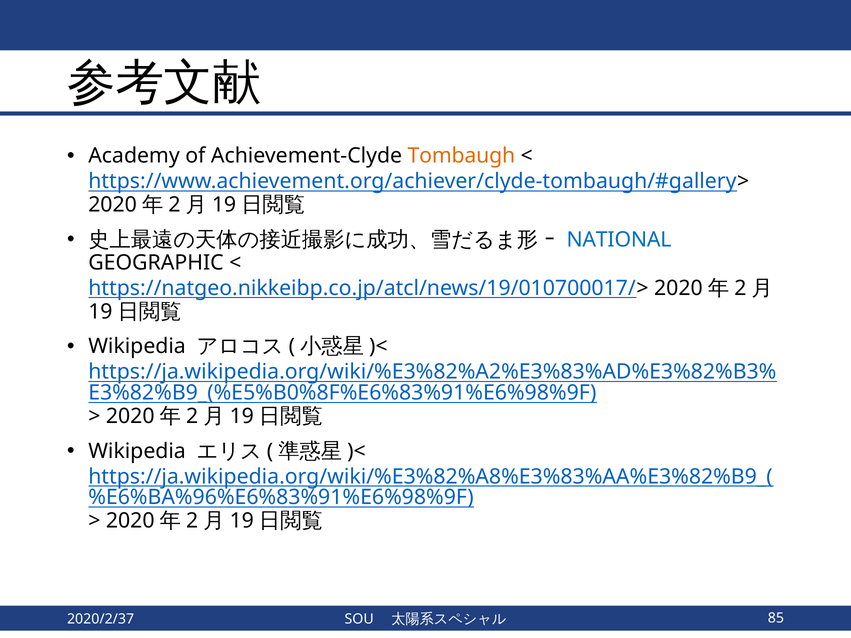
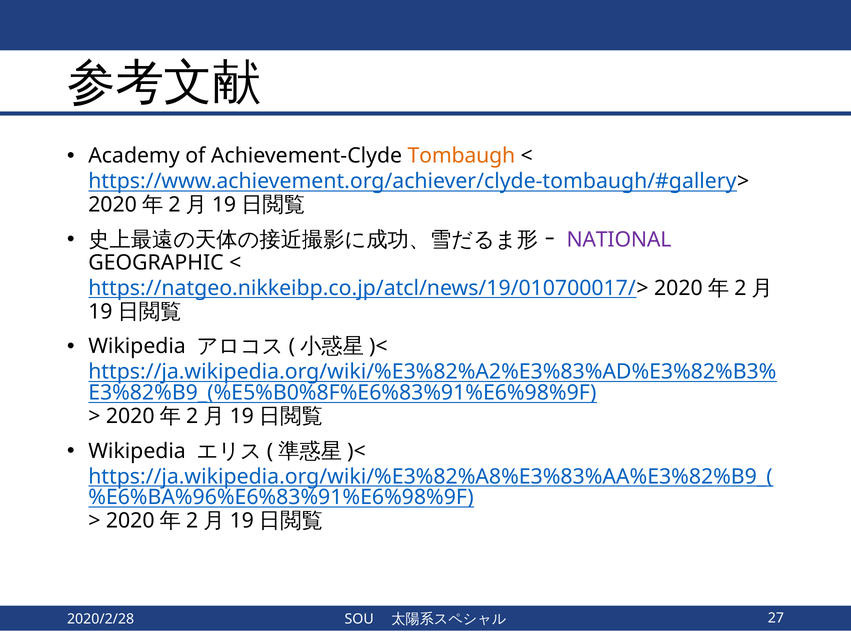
NATIONAL colour: blue -> purple (619, 240)
2020/2/37: 2020/2/37 -> 2020/2/28 (101, 619)
85: 85 -> 27 (776, 618)
